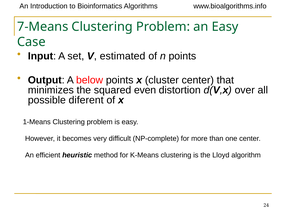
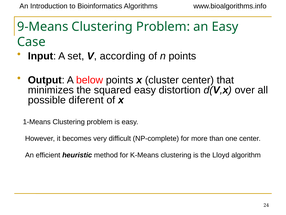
7-Means: 7-Means -> 9-Means (43, 27)
estimated: estimated -> according (123, 56)
squared even: even -> easy (145, 90)
